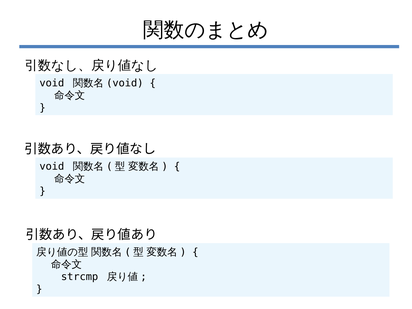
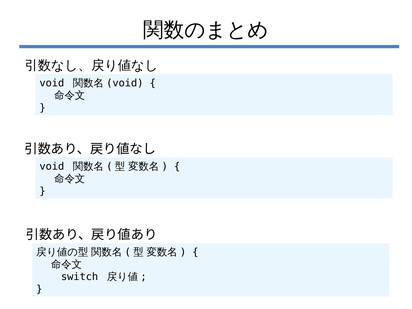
strcmp: strcmp -> switch (80, 277)
